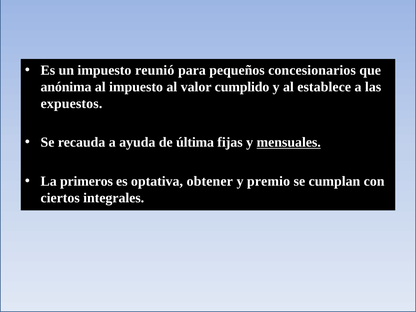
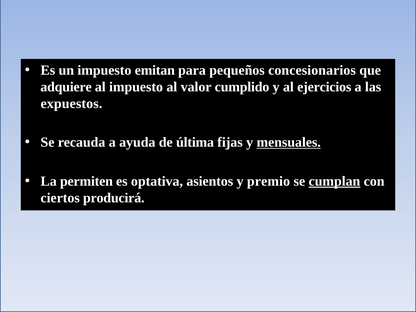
reunió: reunió -> emitan (155, 70)
anónima: anónima -> adquiere (66, 87)
establece: establece -> ejercicios (324, 87)
primeros: primeros -> permiten (86, 181)
obtener: obtener -> asientos (210, 181)
cumplan underline: none -> present (334, 181)
integrales: integrales -> producirá (114, 198)
